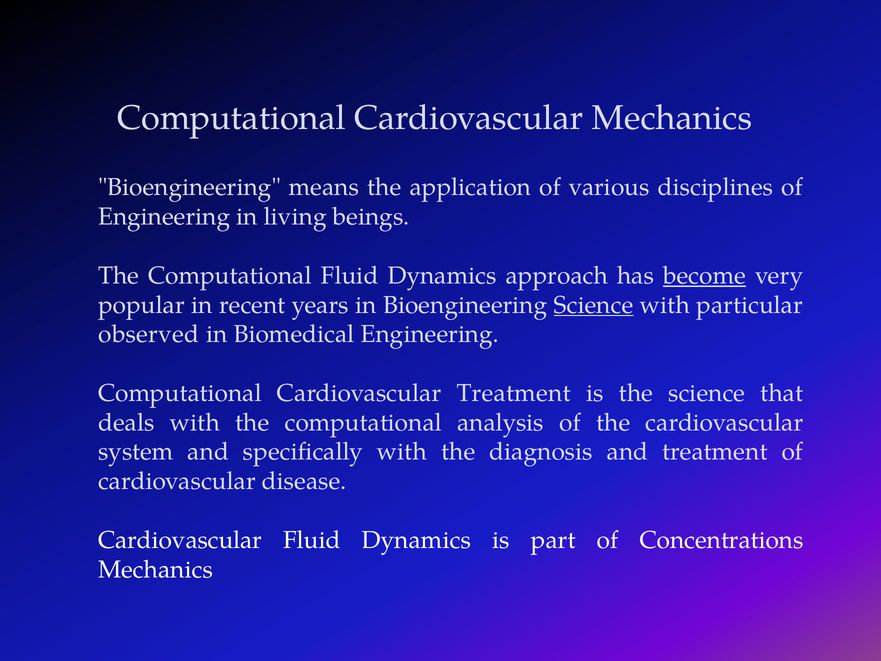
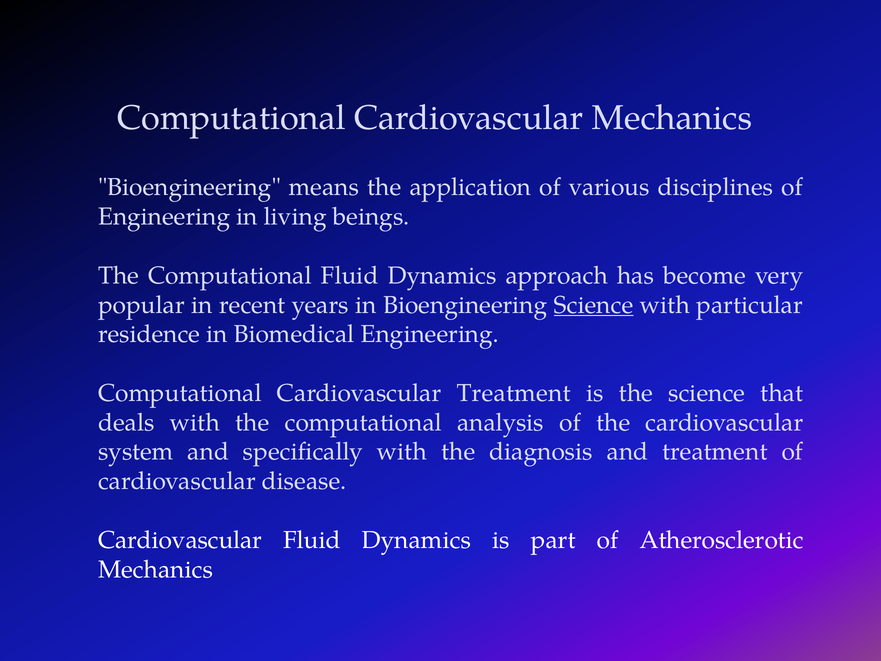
become underline: present -> none (704, 275)
observed: observed -> residence (149, 334)
Concentrations: Concentrations -> Atherosclerotic (722, 540)
